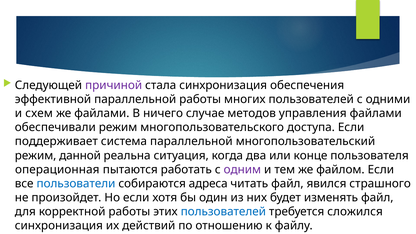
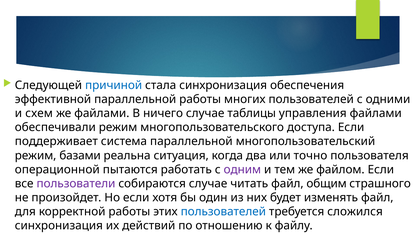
причиной colour: purple -> blue (114, 85)
методов: методов -> таблицы (252, 113)
данной: данной -> базами (80, 155)
конце: конце -> точно (310, 155)
операционная: операционная -> операционной (57, 170)
пользователи colour: blue -> purple (76, 184)
собираются адреса: адреса -> случае (208, 184)
явился: явился -> общим (327, 184)
